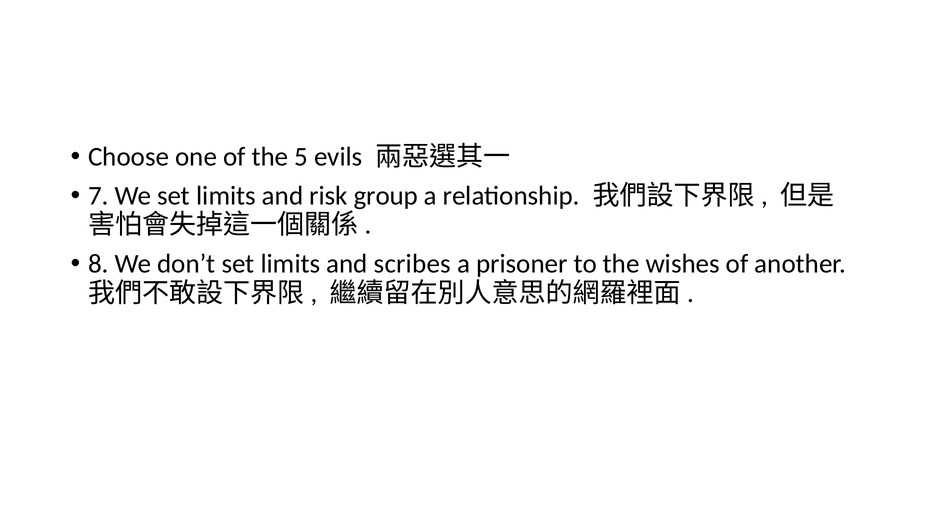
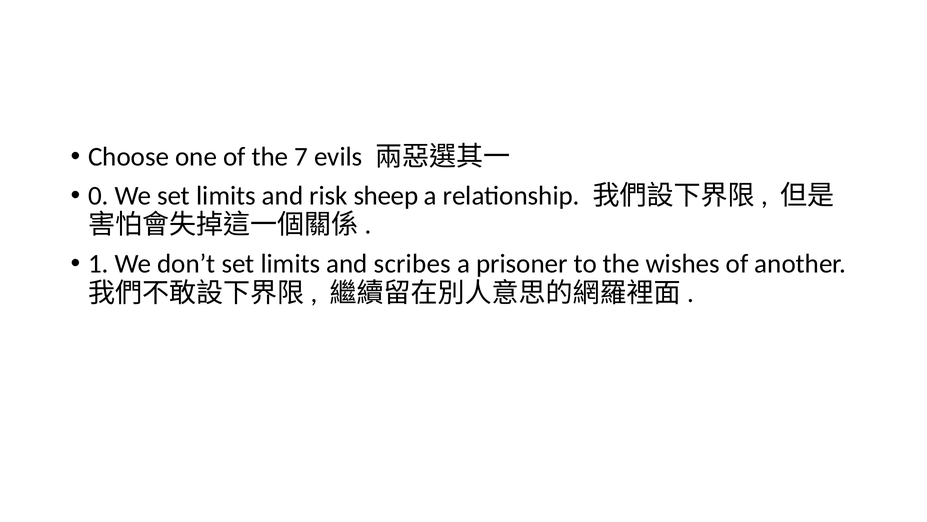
5: 5 -> 7 (301, 157)
7: 7 -> 0 (98, 196)
group: group -> sheep (386, 196)
8: 8 -> 1 (98, 264)
